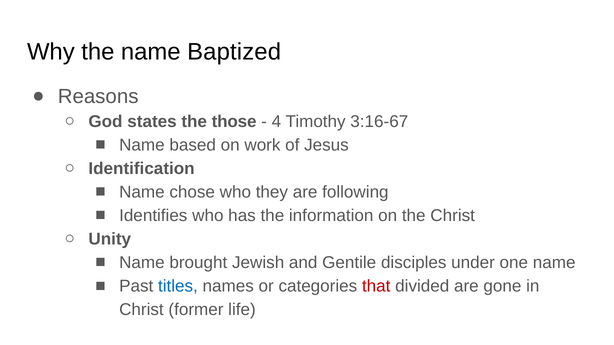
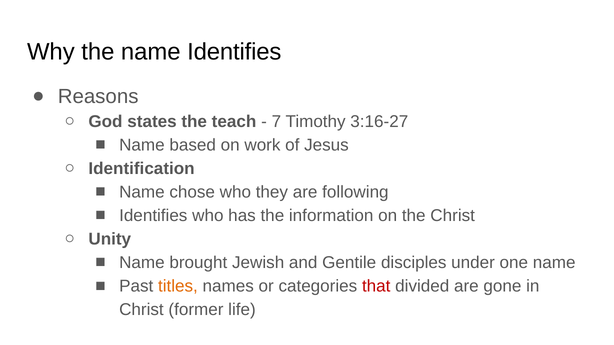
name Baptized: Baptized -> Identifies (234, 52)
those: those -> teach (234, 122)
4: 4 -> 7 (276, 122)
3:16-67: 3:16-67 -> 3:16-27 (379, 122)
titles colour: blue -> orange (178, 287)
